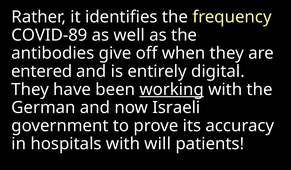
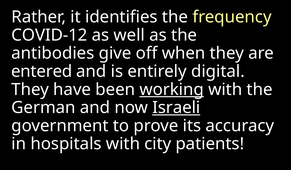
COVID-89: COVID-89 -> COVID-12 (49, 35)
Israeli underline: none -> present (176, 108)
will: will -> city (158, 144)
